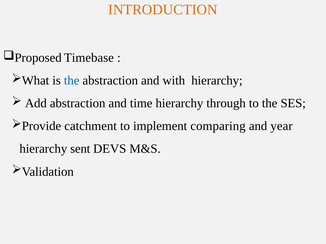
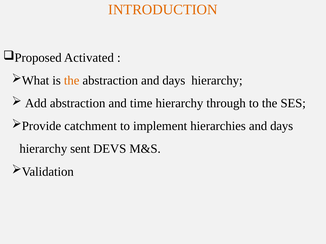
Timebase: Timebase -> Activated (89, 58)
the colour: blue -> orange (72, 81)
abstraction and with: with -> days (174, 81)
comparing: comparing -> hierarchies (218, 126)
year: year -> days (282, 126)
